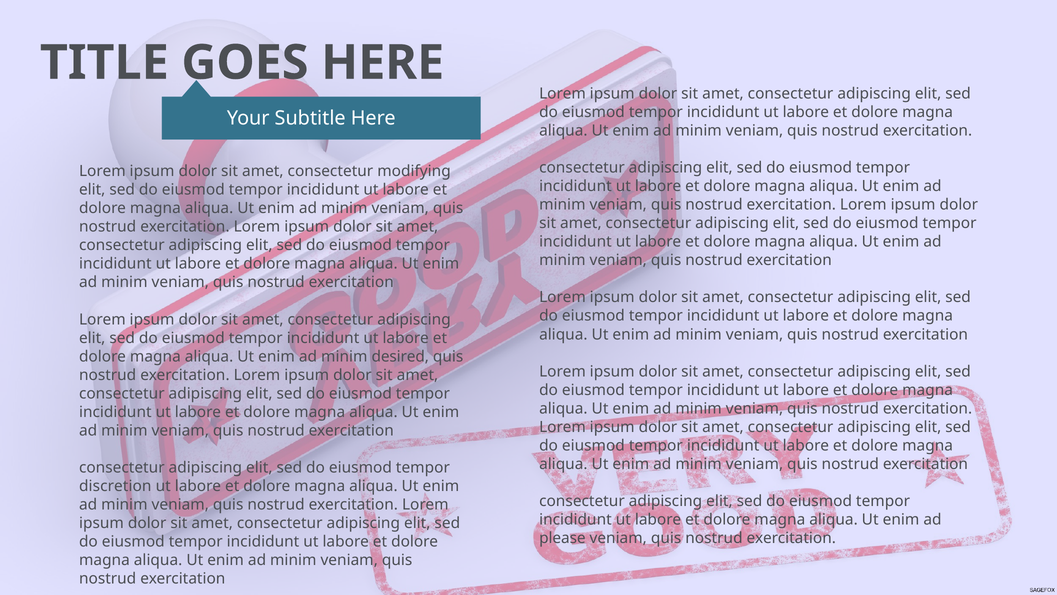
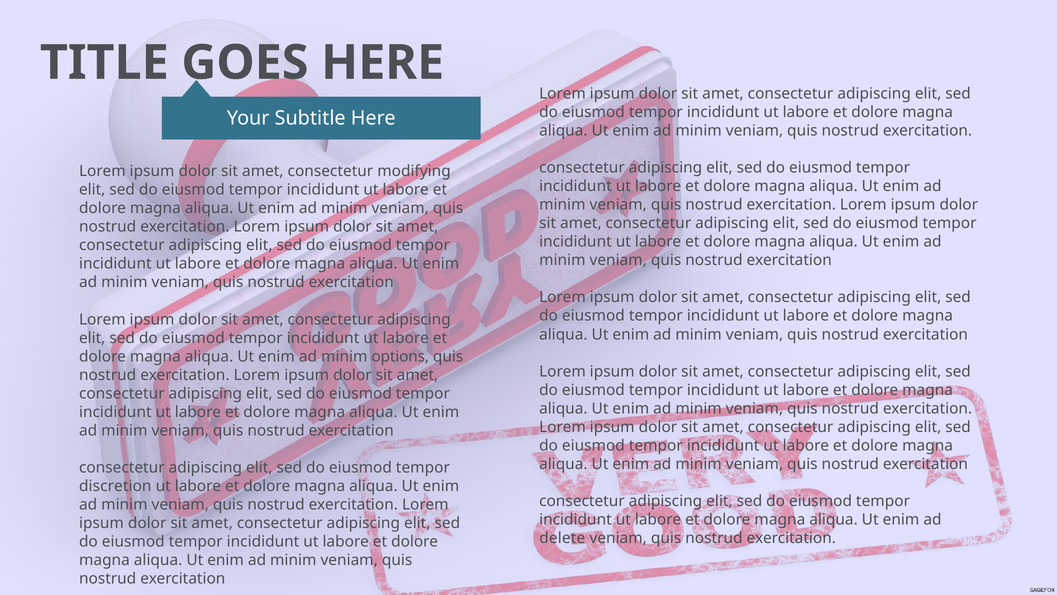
desired: desired -> options (400, 356)
please: please -> delete (562, 538)
